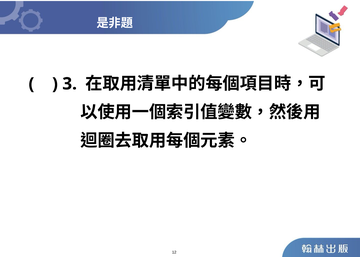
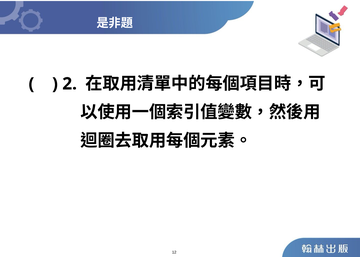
3: 3 -> 2 (70, 84)
